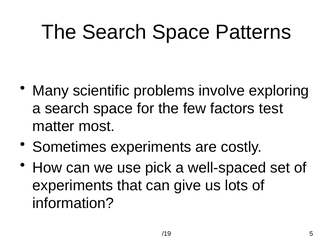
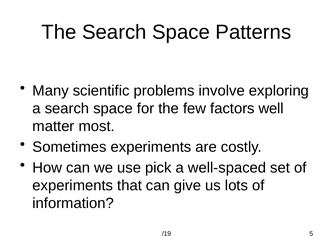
test: test -> well (271, 108)
